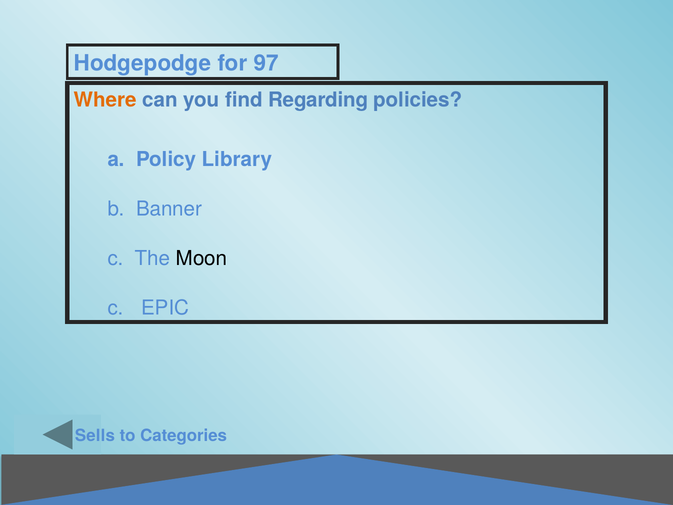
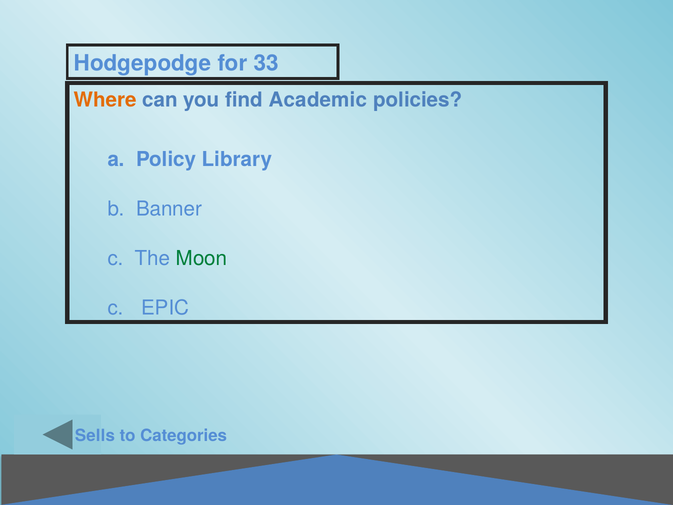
97: 97 -> 33 (266, 63)
Regarding: Regarding -> Academic (318, 100)
Moon colour: black -> green (202, 258)
